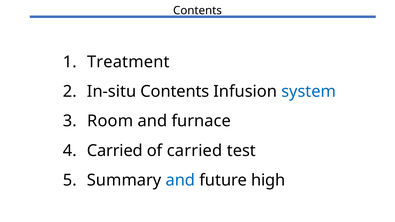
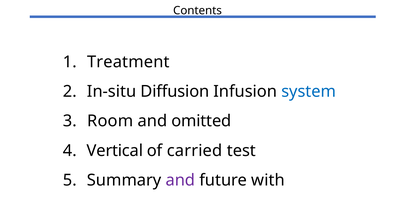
In-situ Contents: Contents -> Diffusion (175, 92)
furnace: furnace -> omitted (201, 121)
Carried: Carried -> Vertical (115, 151)
and colour: blue -> purple (180, 180)
high: high -> with (268, 180)
